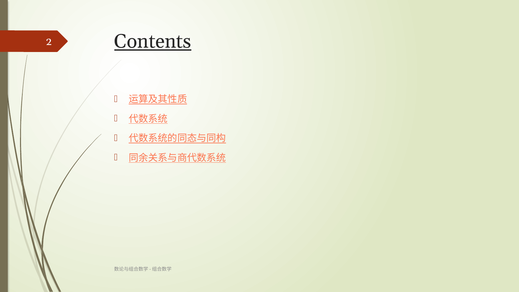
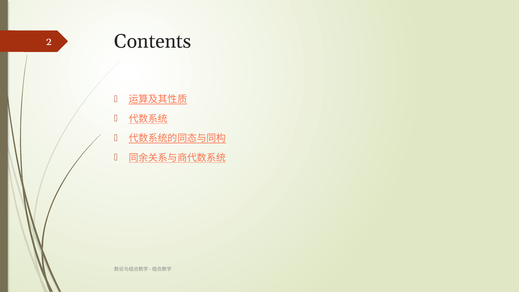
Contents underline: present -> none (153, 42)
